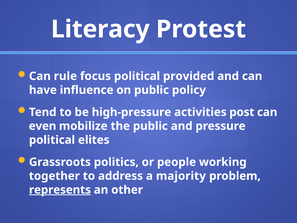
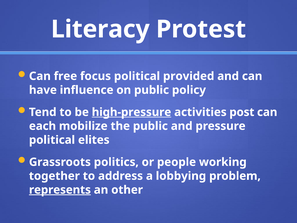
rule: rule -> free (65, 76)
high-pressure underline: none -> present (132, 112)
even: even -> each (43, 126)
majority: majority -> lobbying (181, 176)
